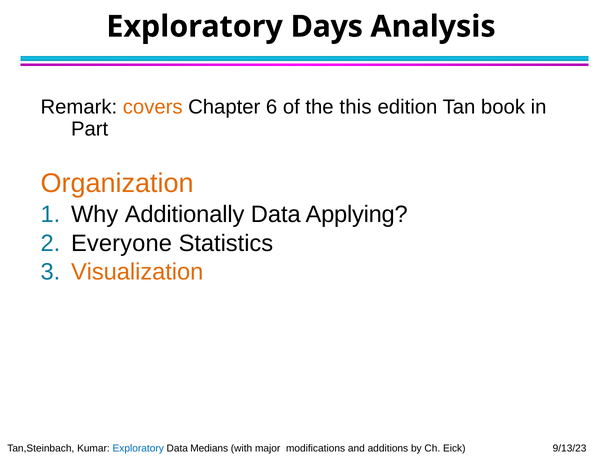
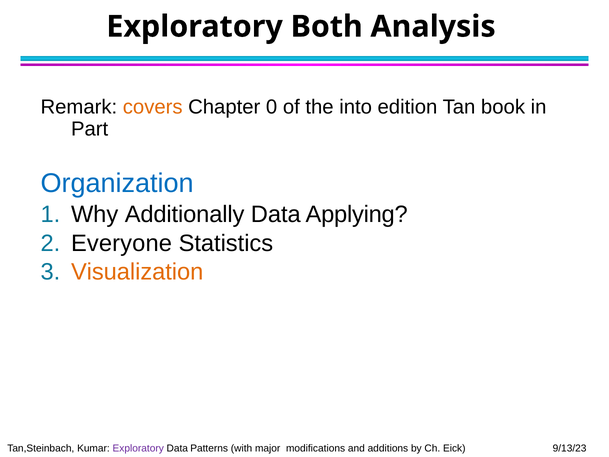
Days: Days -> Both (327, 27)
6: 6 -> 0 (272, 107)
this: this -> into (356, 107)
Organization colour: orange -> blue (117, 183)
Exploratory colour: blue -> purple (138, 448)
Medians: Medians -> Patterns (209, 448)
